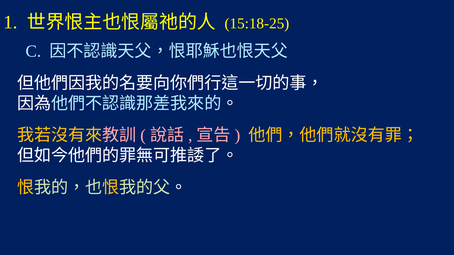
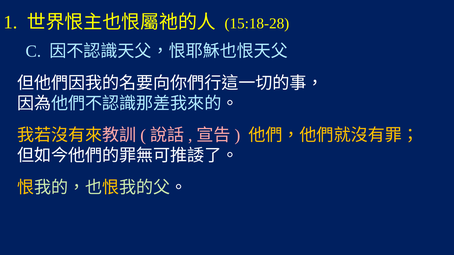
15:18-25: 15:18-25 -> 15:18-28 (257, 24)
